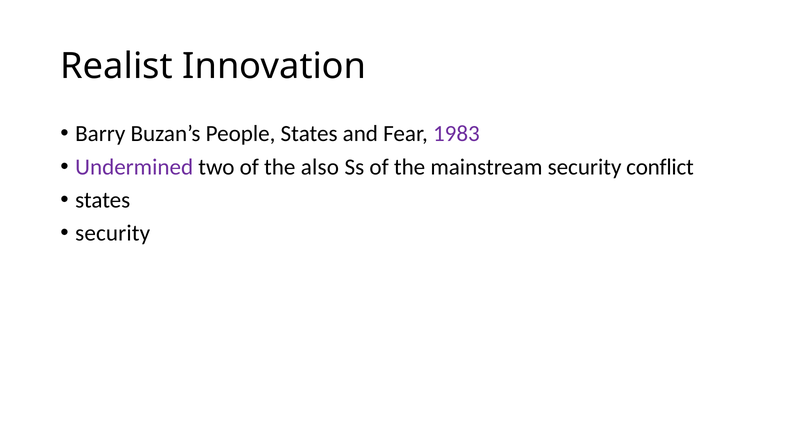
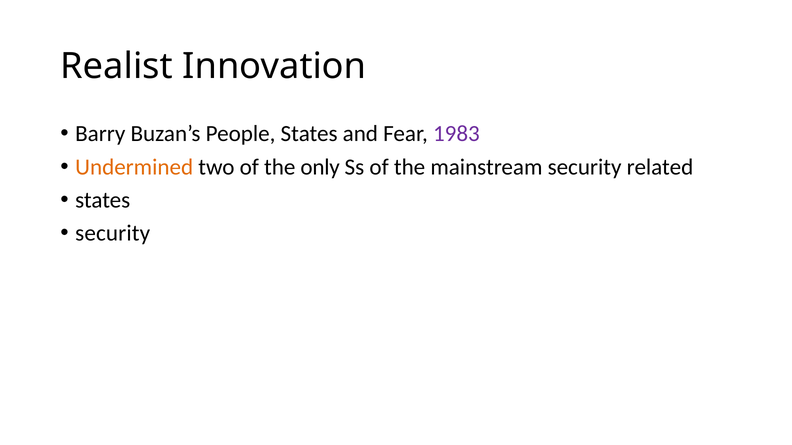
Undermined colour: purple -> orange (134, 167)
also: also -> only (320, 167)
conflict: conflict -> related (660, 167)
